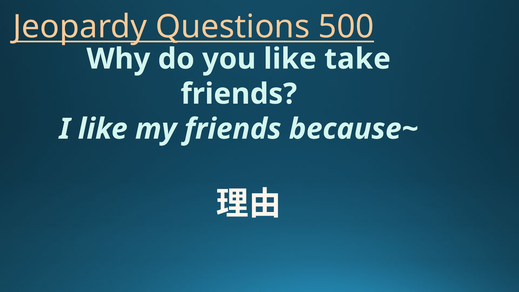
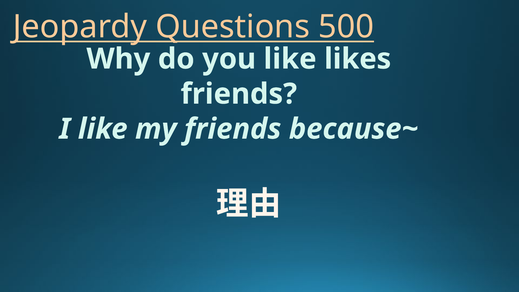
take: take -> likes (358, 59)
